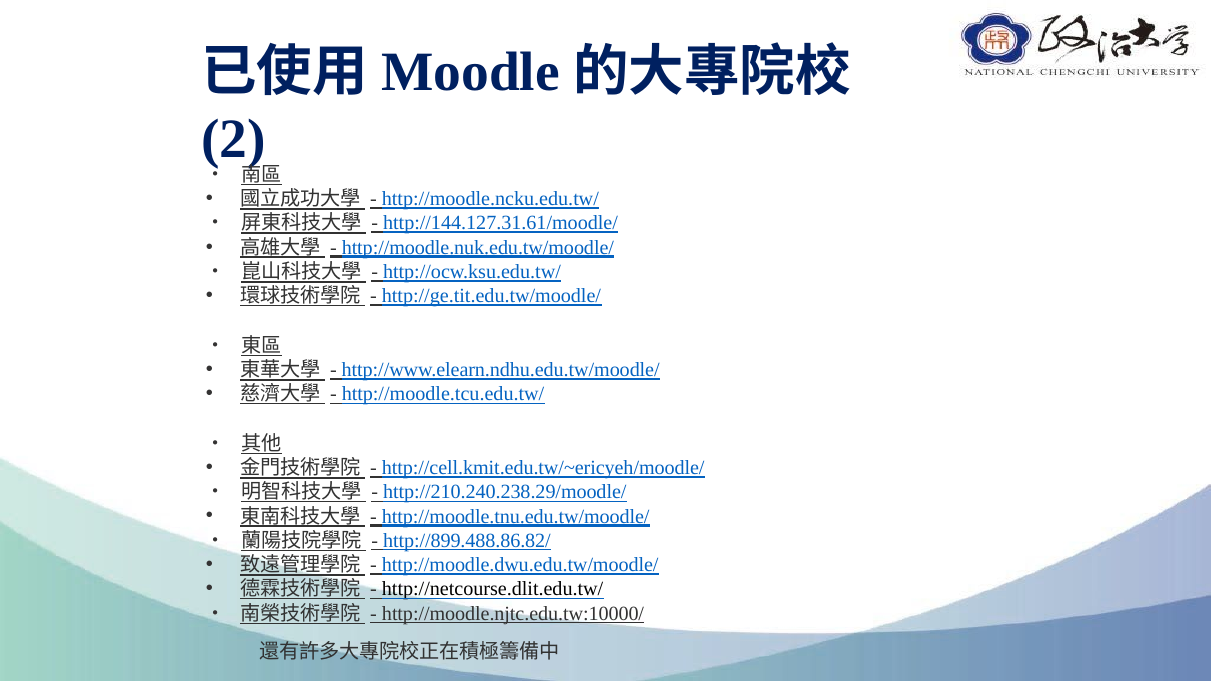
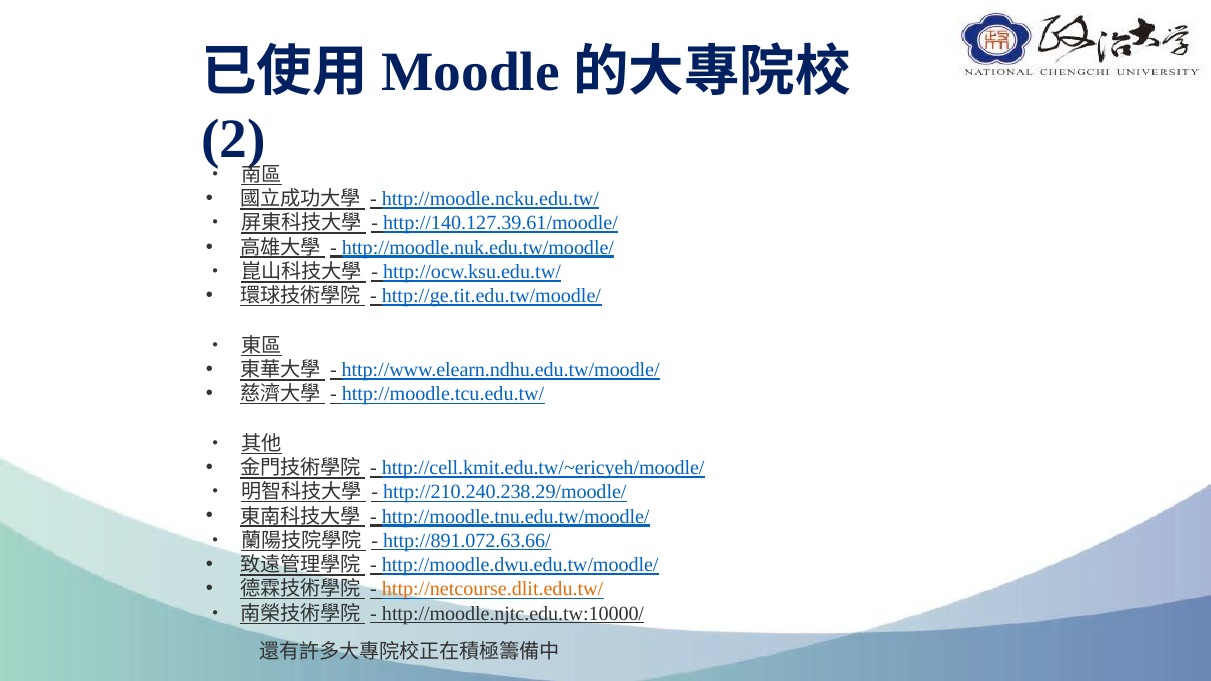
http://144.127.31.61/moodle/: http://144.127.31.61/moodle/ -> http://140.127.39.61/moodle/ (501, 223)
http://899.488.86.82/: http://899.488.86.82/ -> http://891.072.63.66/ (467, 541)
http://netcourse.dlit.edu.tw/ colour: black -> orange (493, 589)
